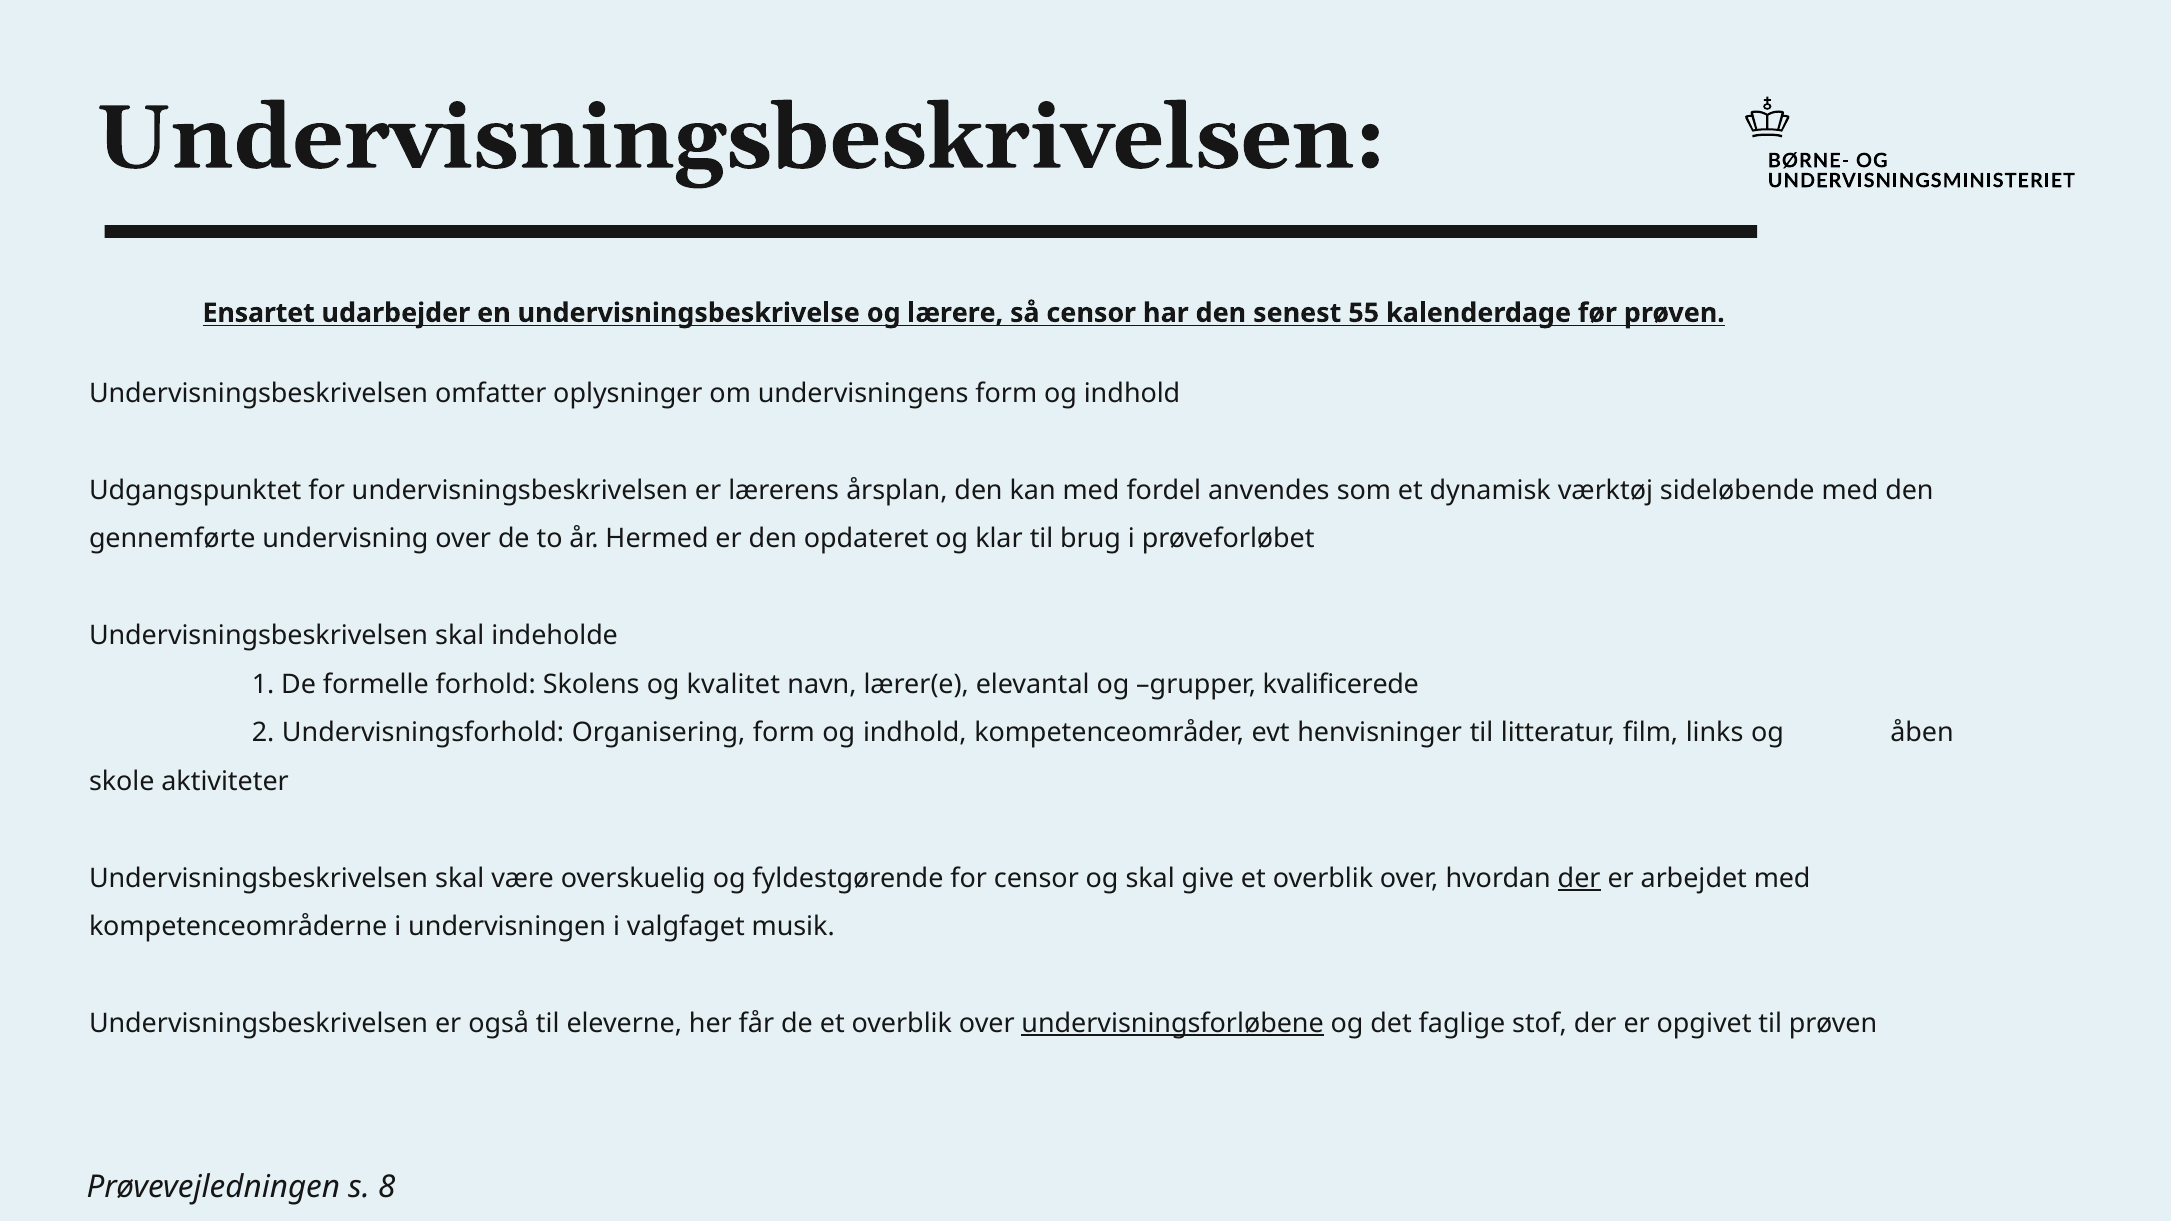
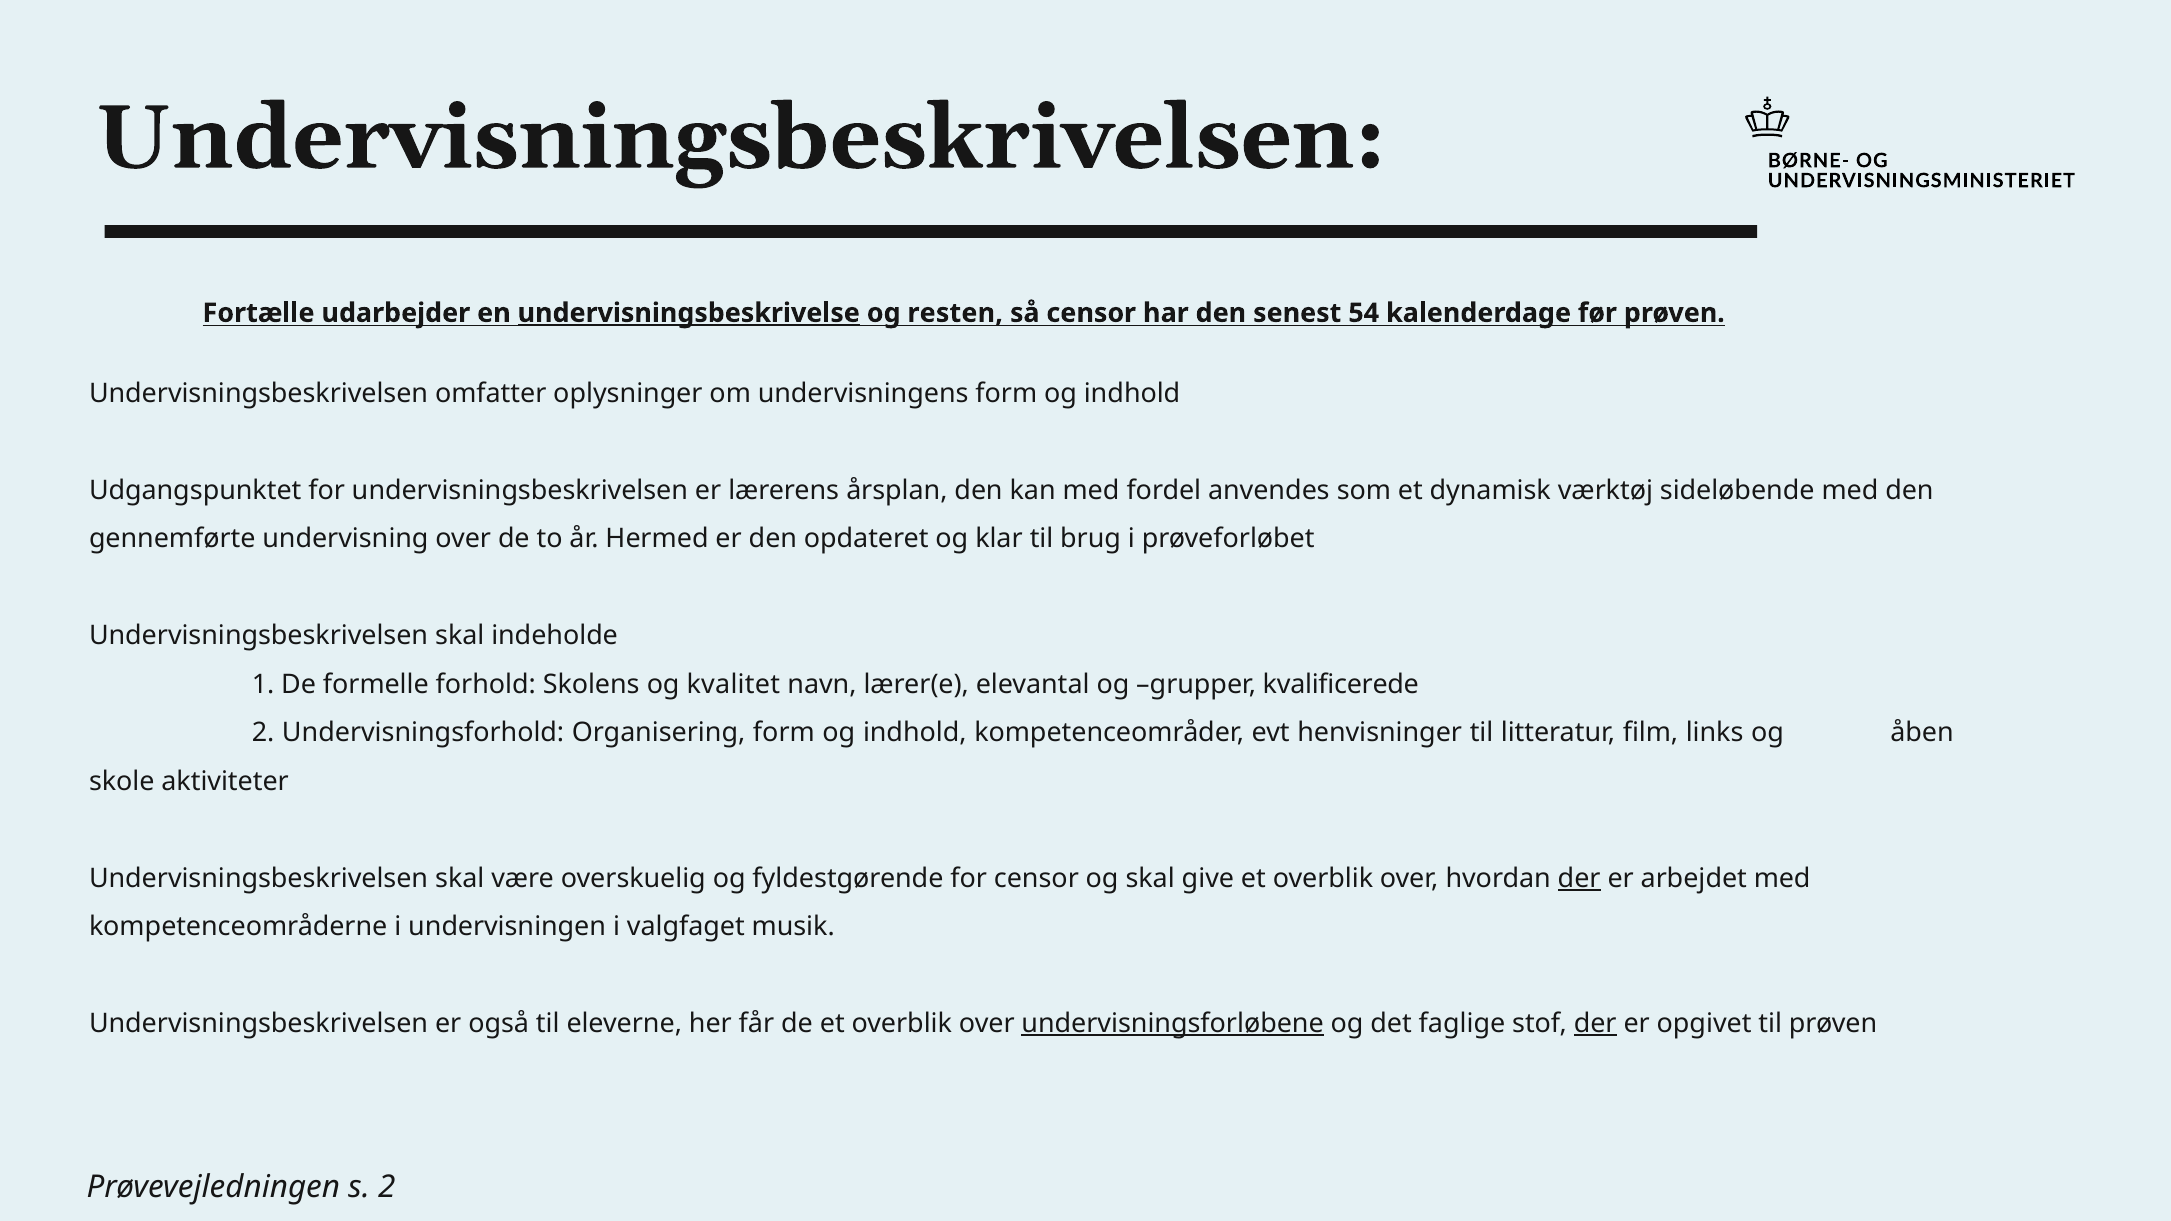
Ensartet: Ensartet -> Fortælle (259, 313)
undervisningsbeskrivelse underline: none -> present (689, 313)
lærere: lærere -> resten (955, 313)
55: 55 -> 54 (1364, 313)
der underline: none -> present (1595, 1024)
s 8: 8 -> 2 (387, 1187)
